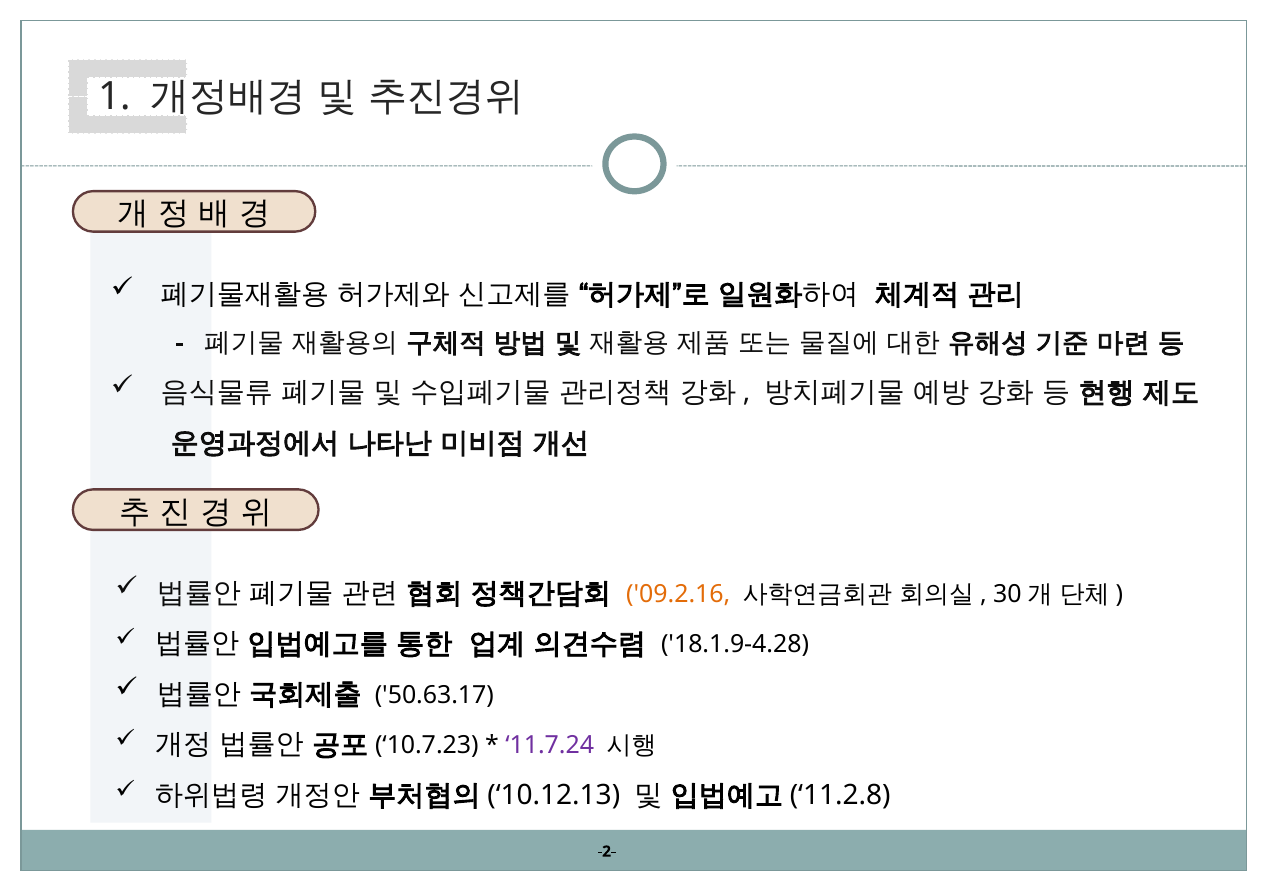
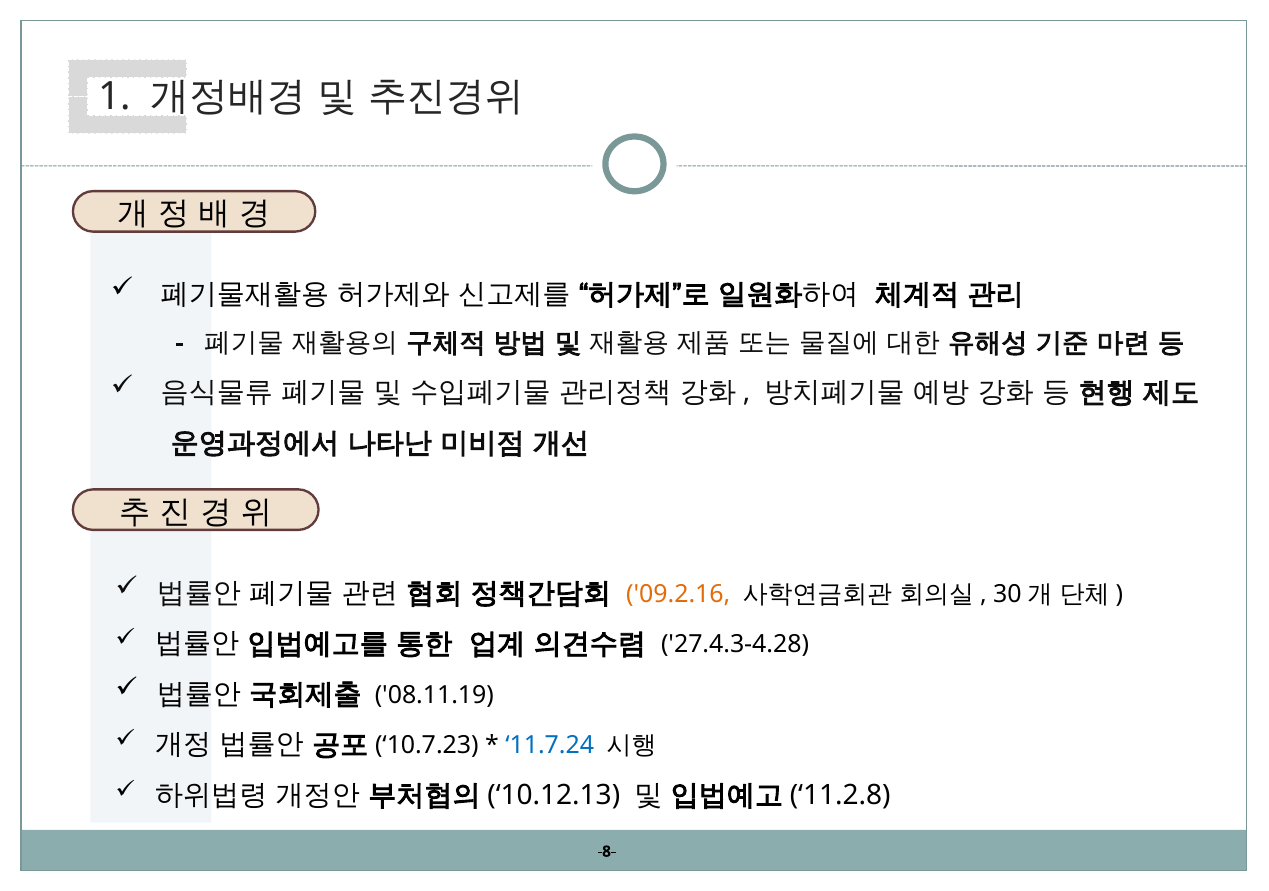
18.1.9-4.28: 18.1.9-4.28 -> 27.4.3-4.28 (735, 645)
50.63.17: 50.63.17 -> 08.11.19 (434, 695)
11.7.24 colour: purple -> blue (550, 746)
-2-: -2- -> -8- (607, 852)
